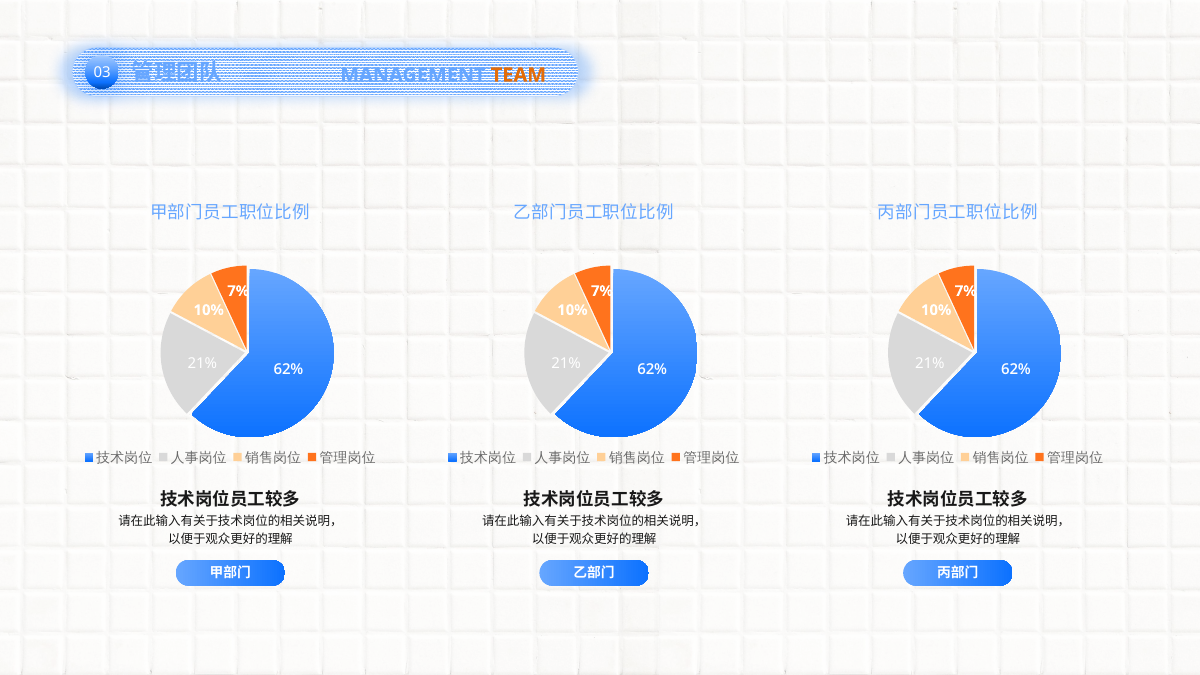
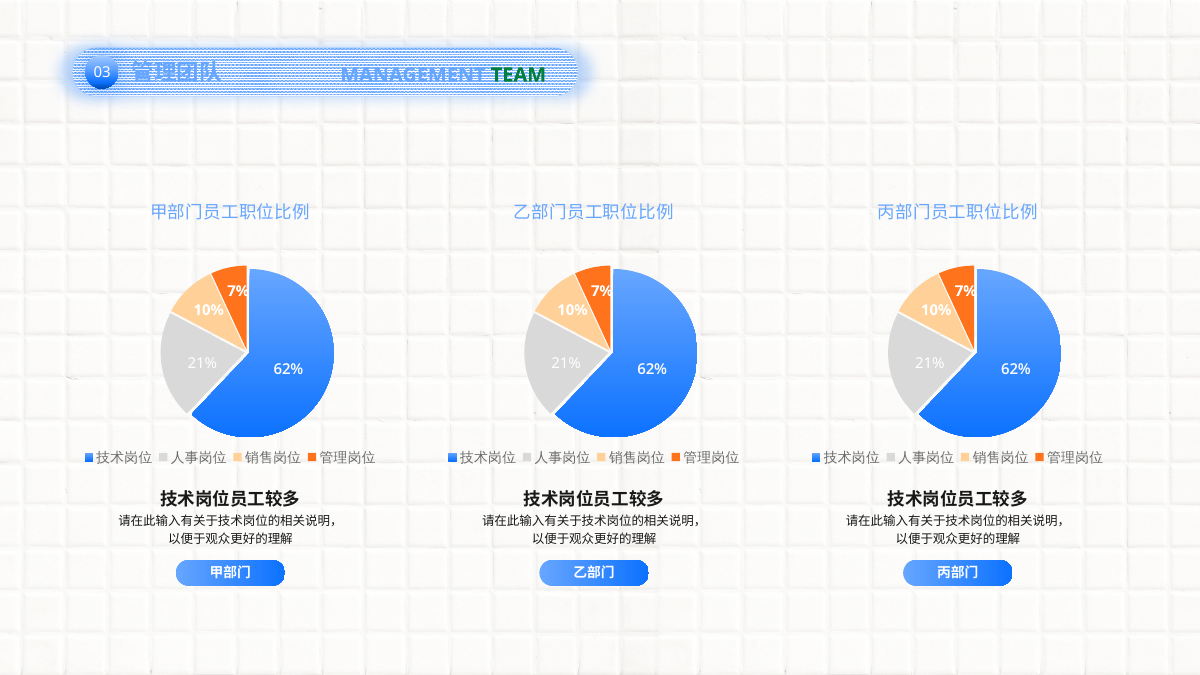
TEAM colour: orange -> green (518, 75)
